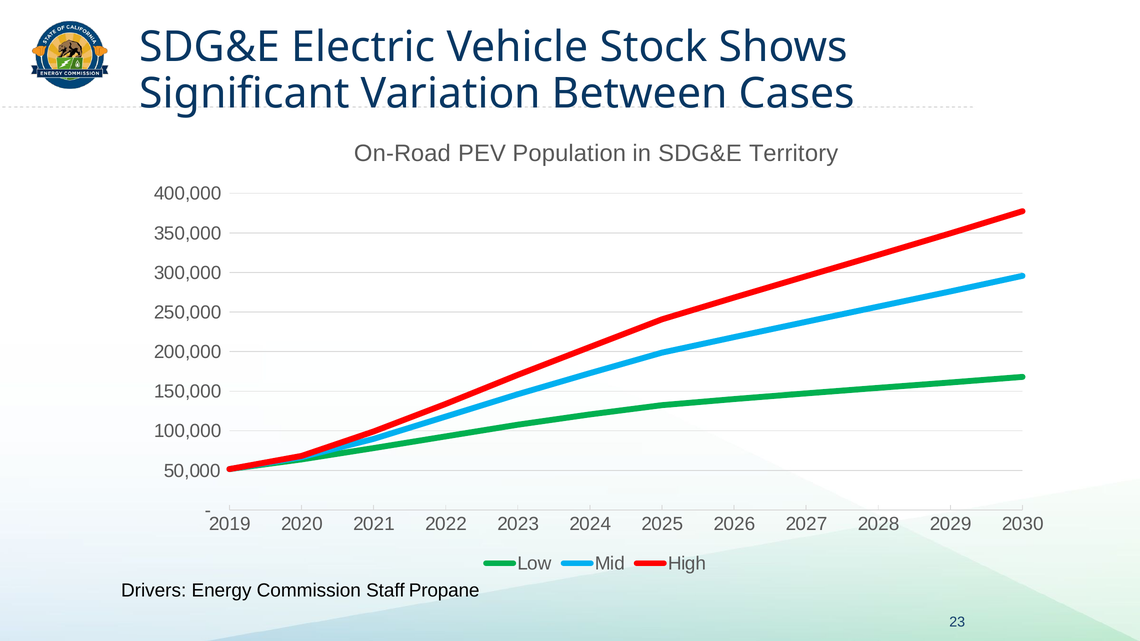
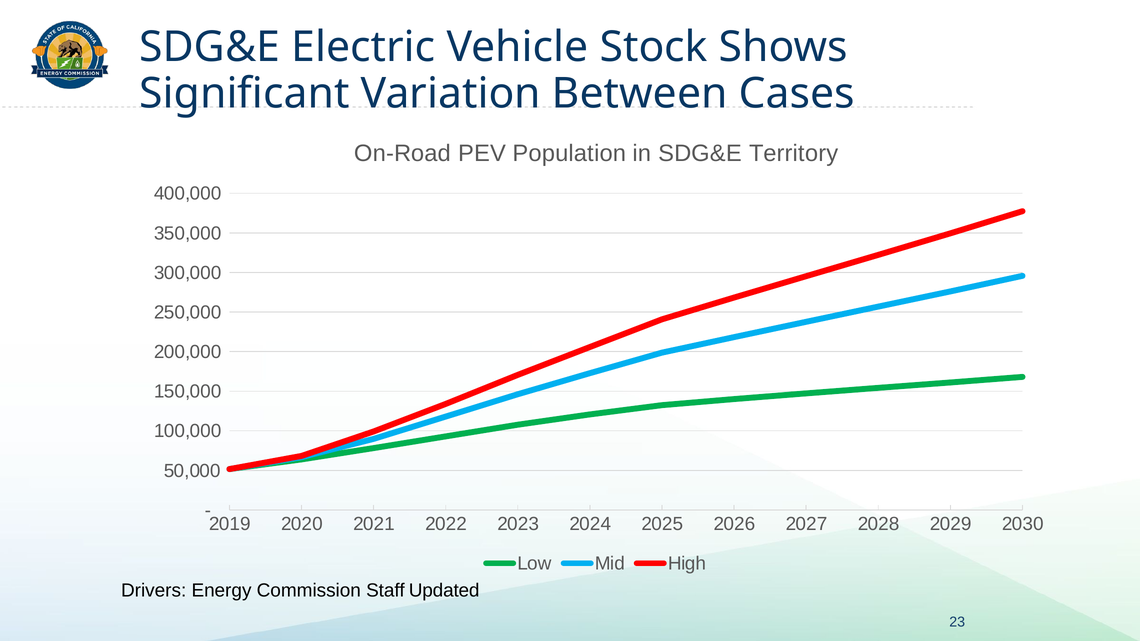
Propane: Propane -> Updated (444, 591)
